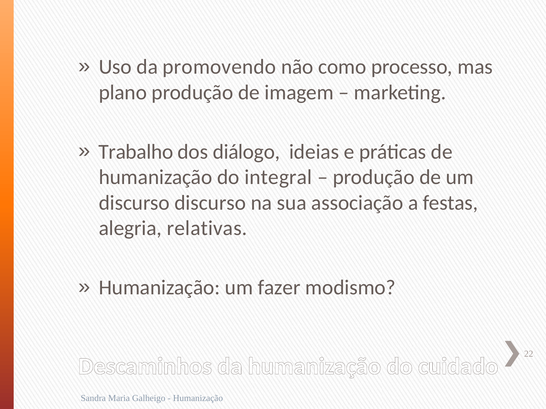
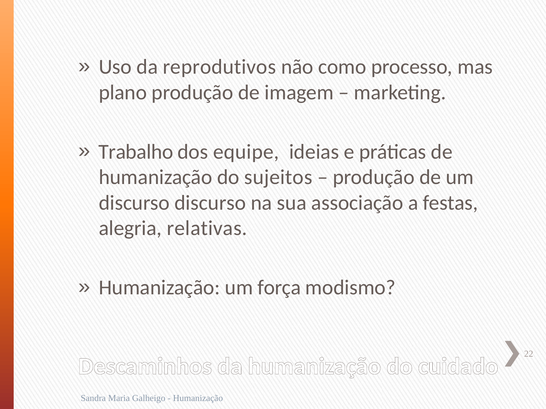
promovendo: promovendo -> reprodutivos (219, 67)
diálogo: diálogo -> equipe (246, 152)
integral: integral -> sujeitos (278, 177)
fazer: fazer -> força (279, 288)
